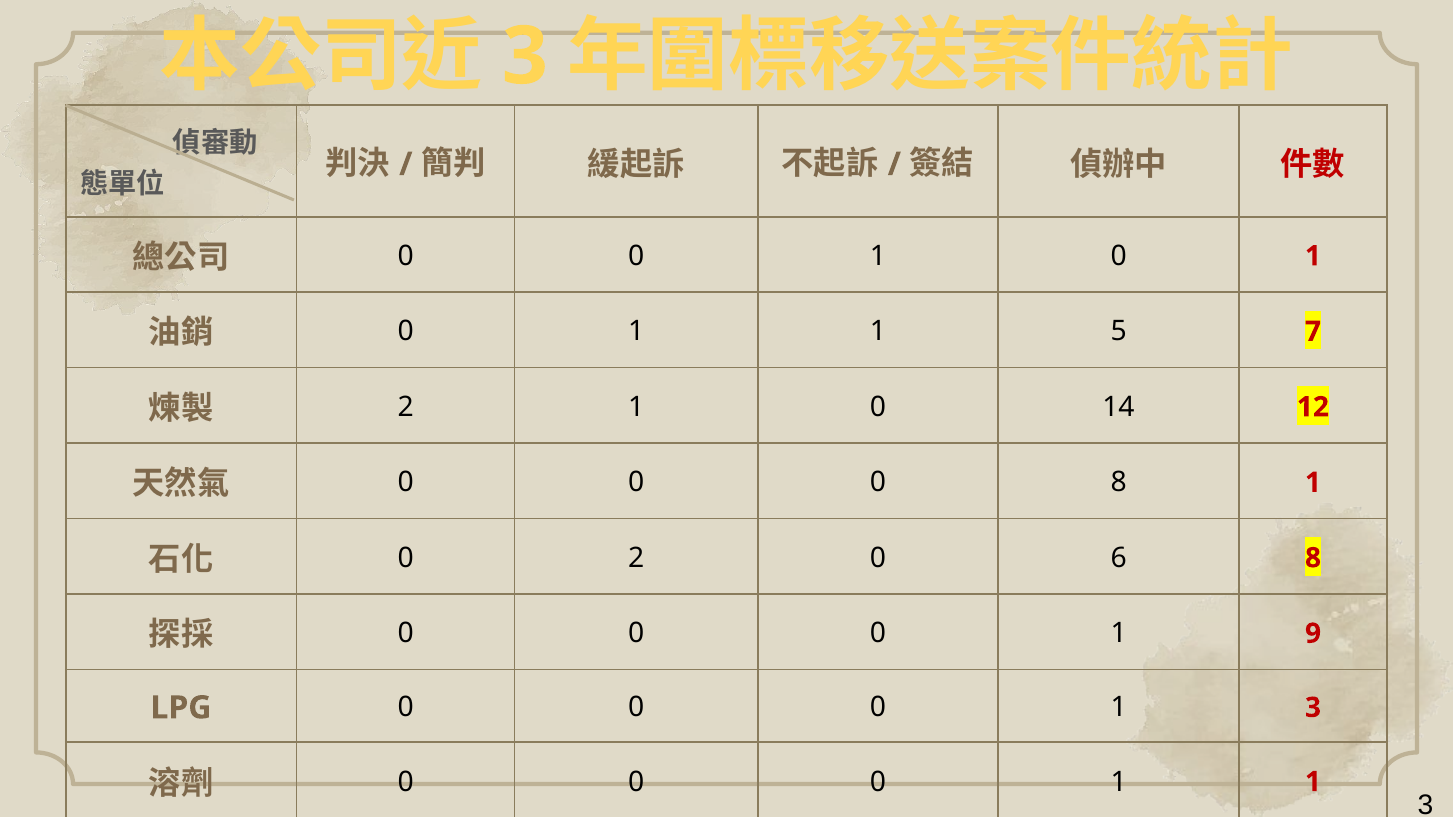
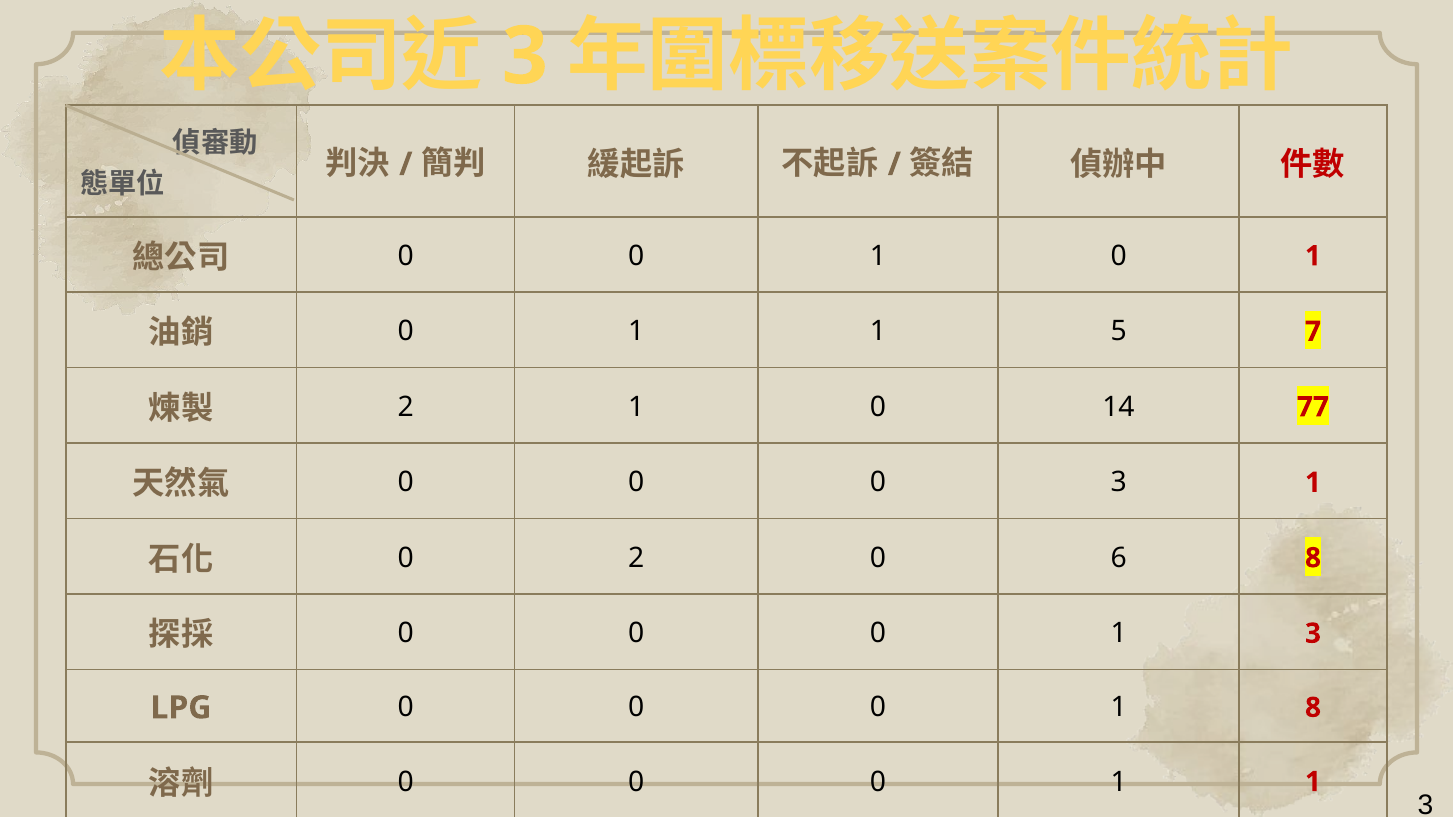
12: 12 -> 77 (1313, 407)
0 8: 8 -> 3 (1119, 483)
1 9: 9 -> 3 (1313, 634)
1 3: 3 -> 8 (1313, 708)
